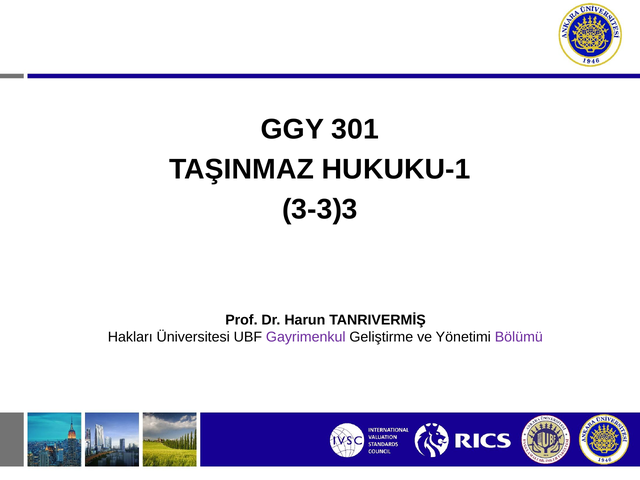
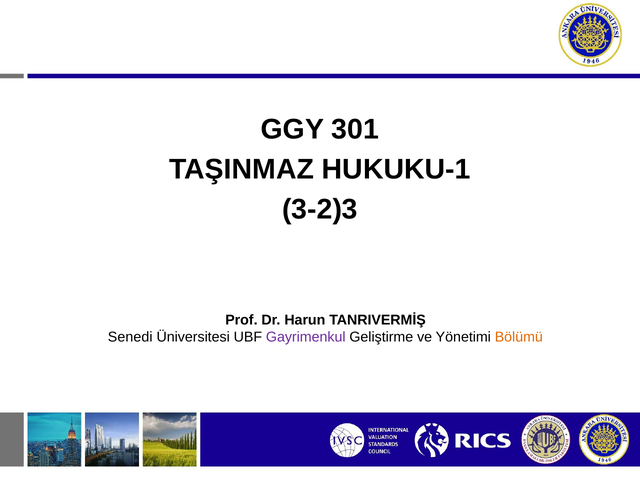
3-3)3: 3-3)3 -> 3-2)3 (320, 209)
Hakları: Hakları -> Senedi (130, 337)
Bölümü colour: purple -> orange (519, 337)
